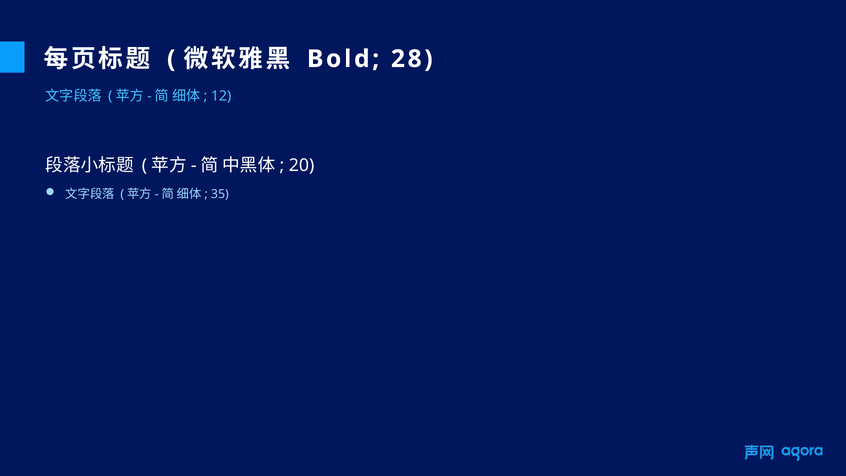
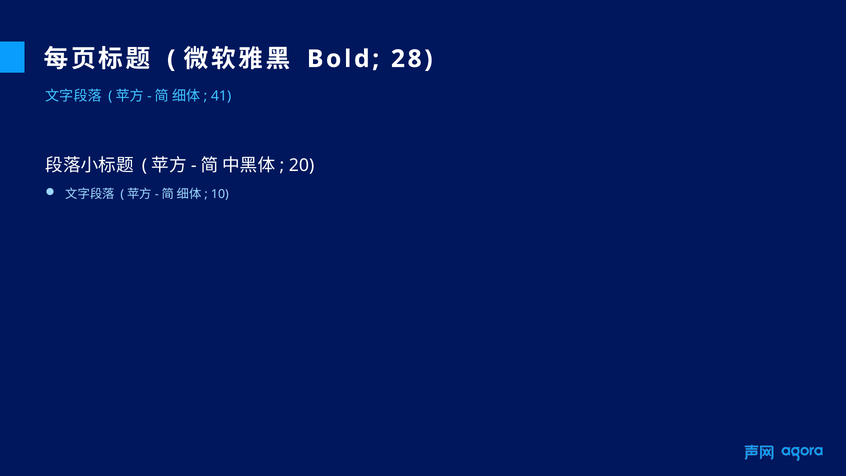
12: 12 -> 41 (221, 96)
35: 35 -> 10 (220, 194)
